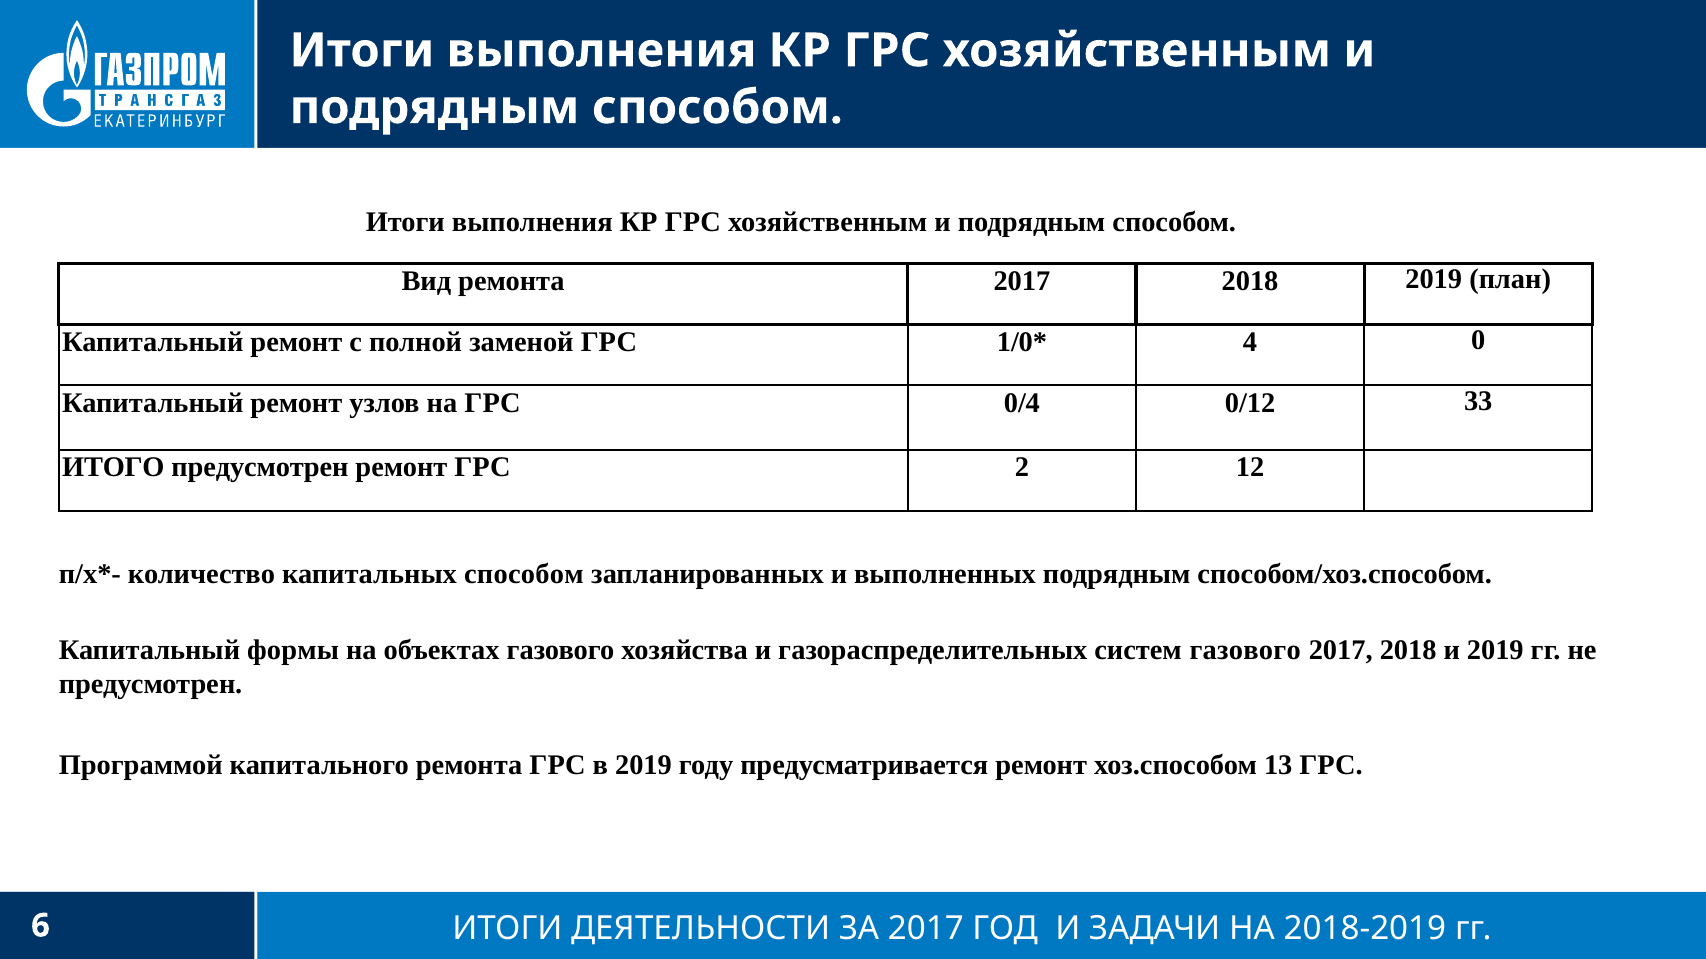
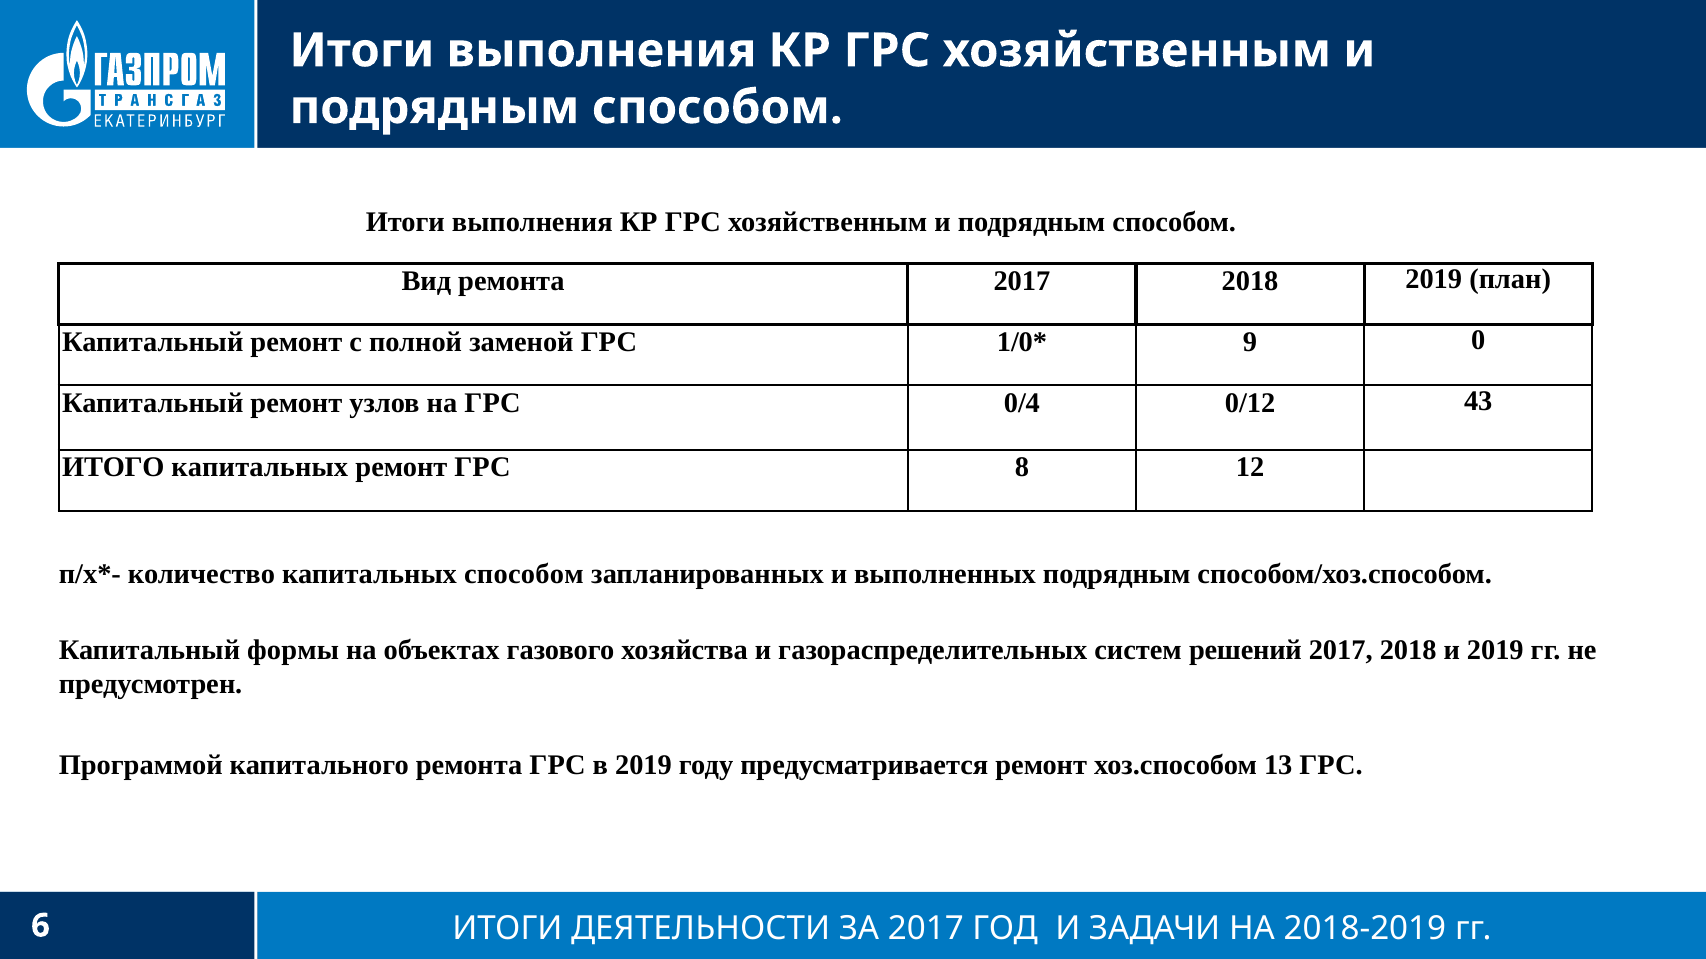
4: 4 -> 9 (1250, 342)
33: 33 -> 43 (1478, 402)
ИТОГО предусмотрен: предусмотрен -> капитальных (260, 468)
2: 2 -> 8 (1022, 468)
систем газового: газового -> решений (1245, 650)
